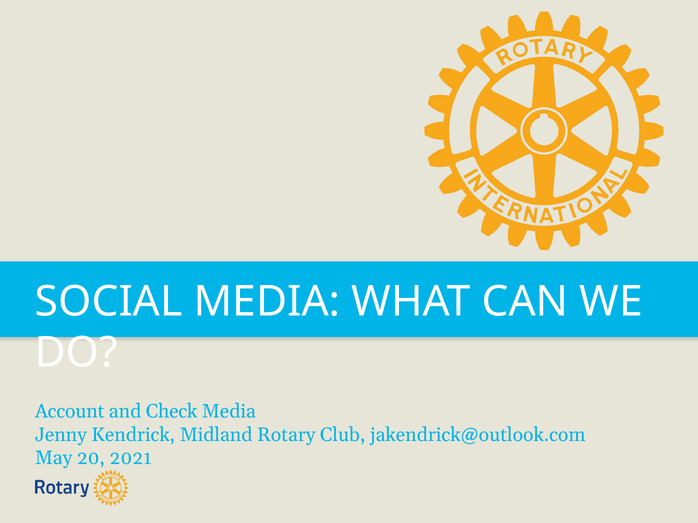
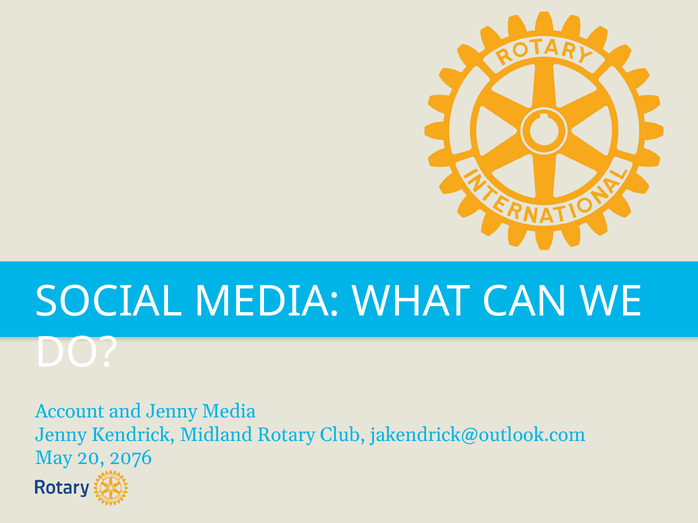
and Check: Check -> Jenny (172, 412)
2021: 2021 -> 2076 (131, 459)
